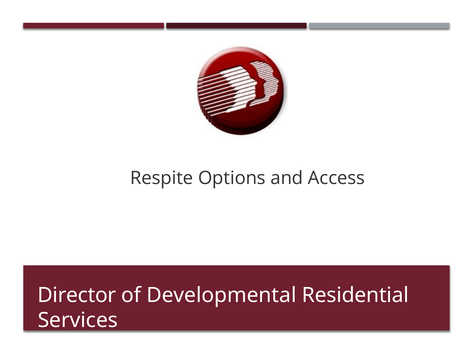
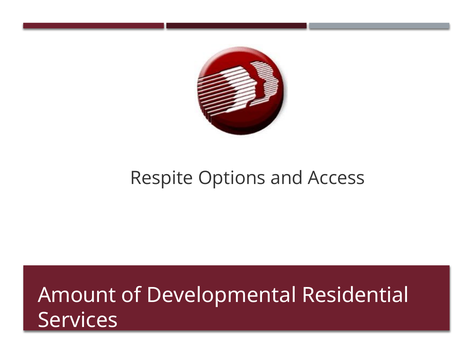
Director: Director -> Amount (77, 296)
